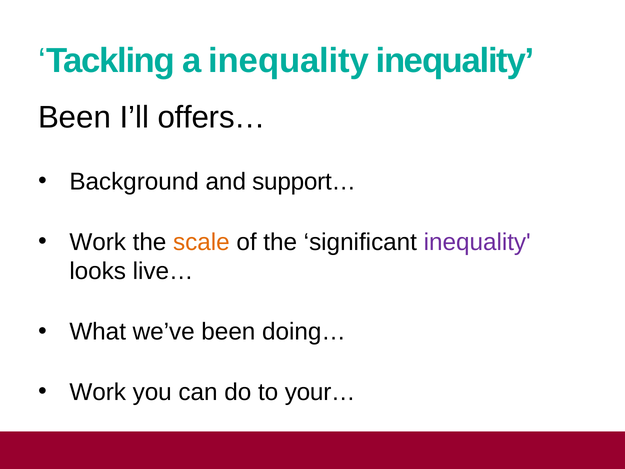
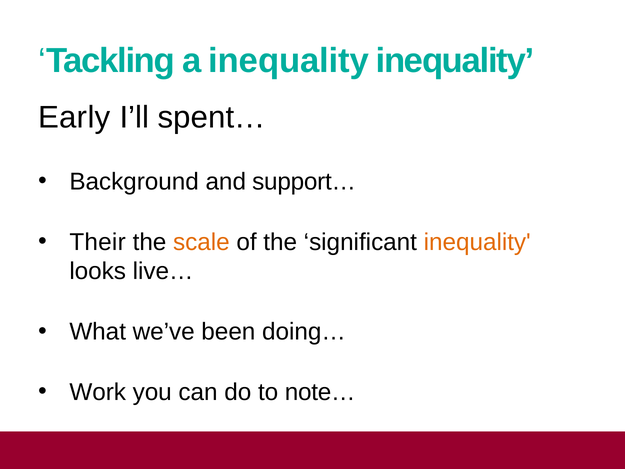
Been: Been -> Early (74, 117)
offers…: offers… -> spent… (212, 117)
Work: Work -> Their (98, 242)
inequality colour: purple -> orange (477, 242)
your…: your… -> note… (320, 392)
